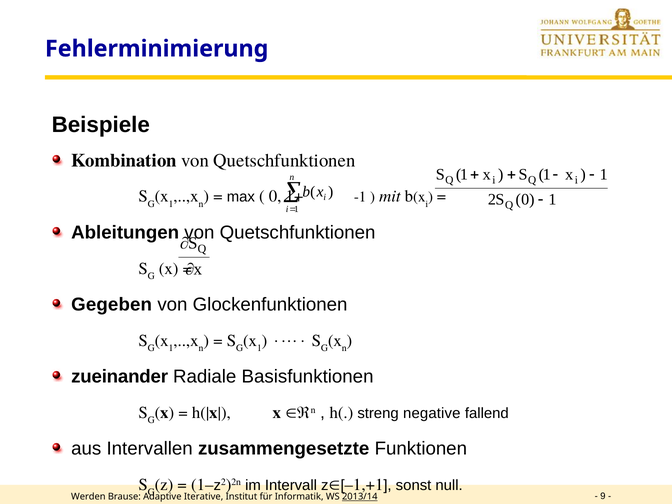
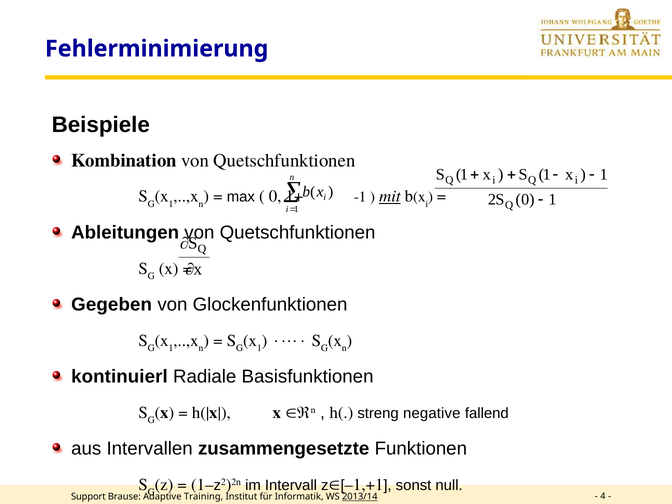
mit underline: none -> present (390, 196)
zueinander: zueinander -> kontinuierl (119, 377)
Werden: Werden -> Support (88, 497)
Iterative: Iterative -> Training (204, 497)
9: 9 -> 4 (603, 496)
